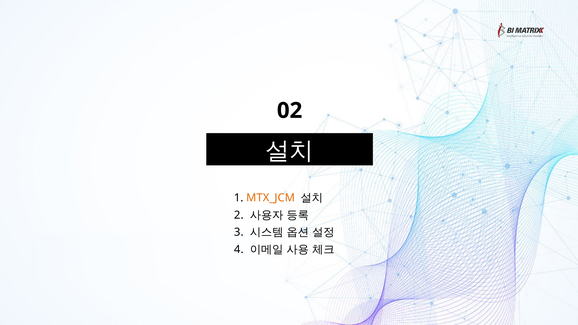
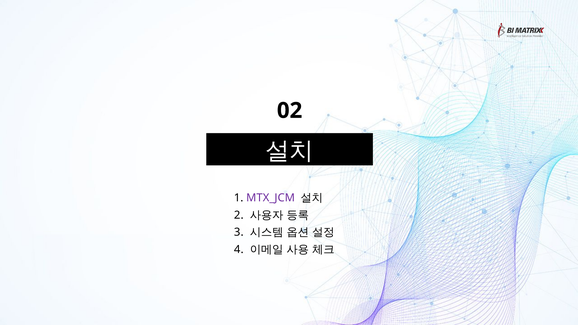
MTX_JCM colour: orange -> purple (271, 198)
